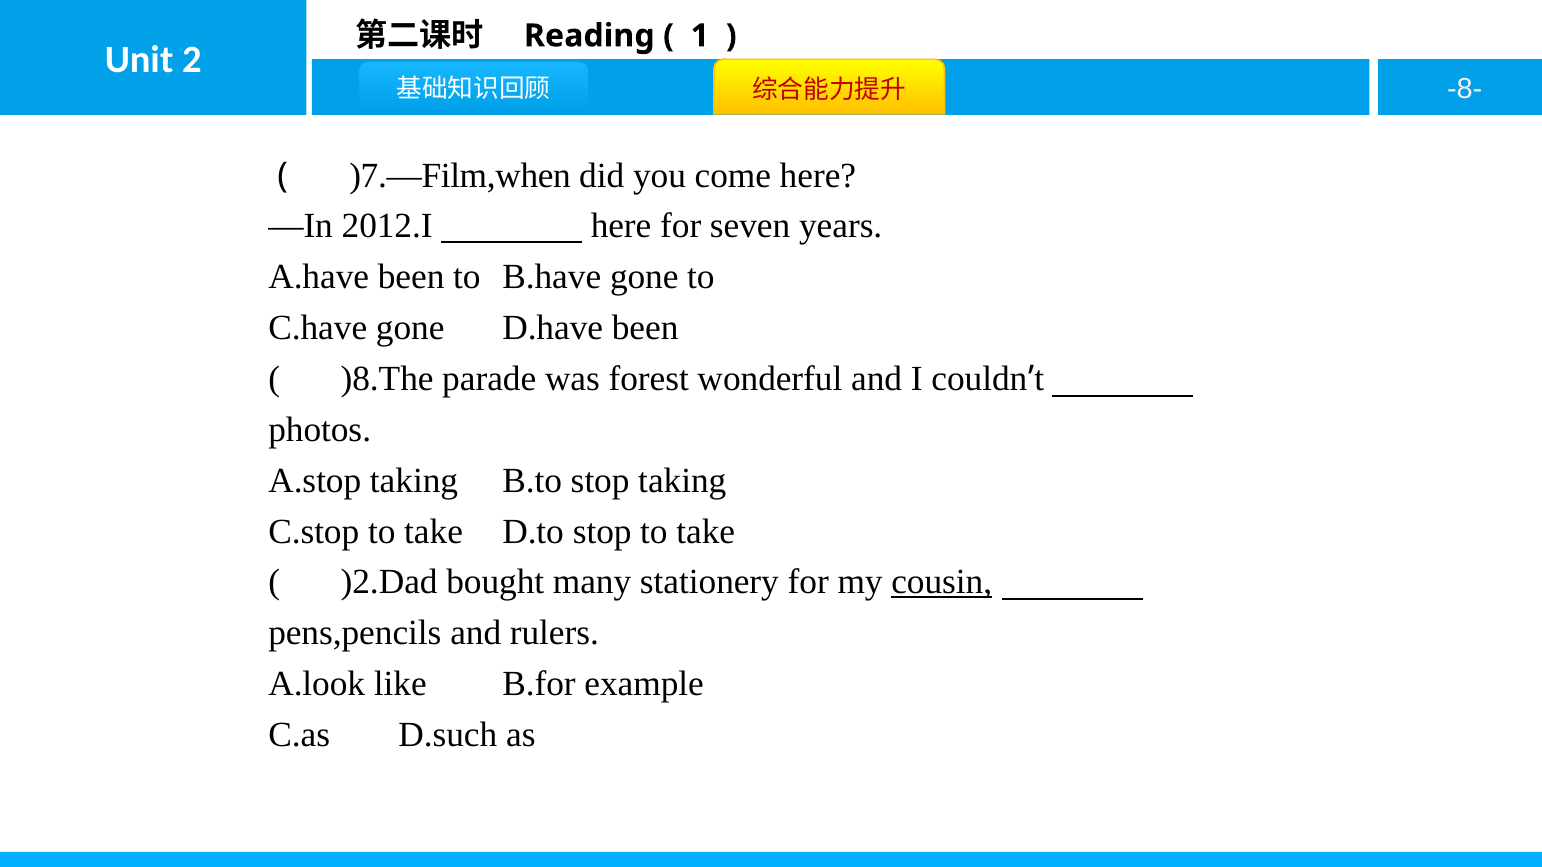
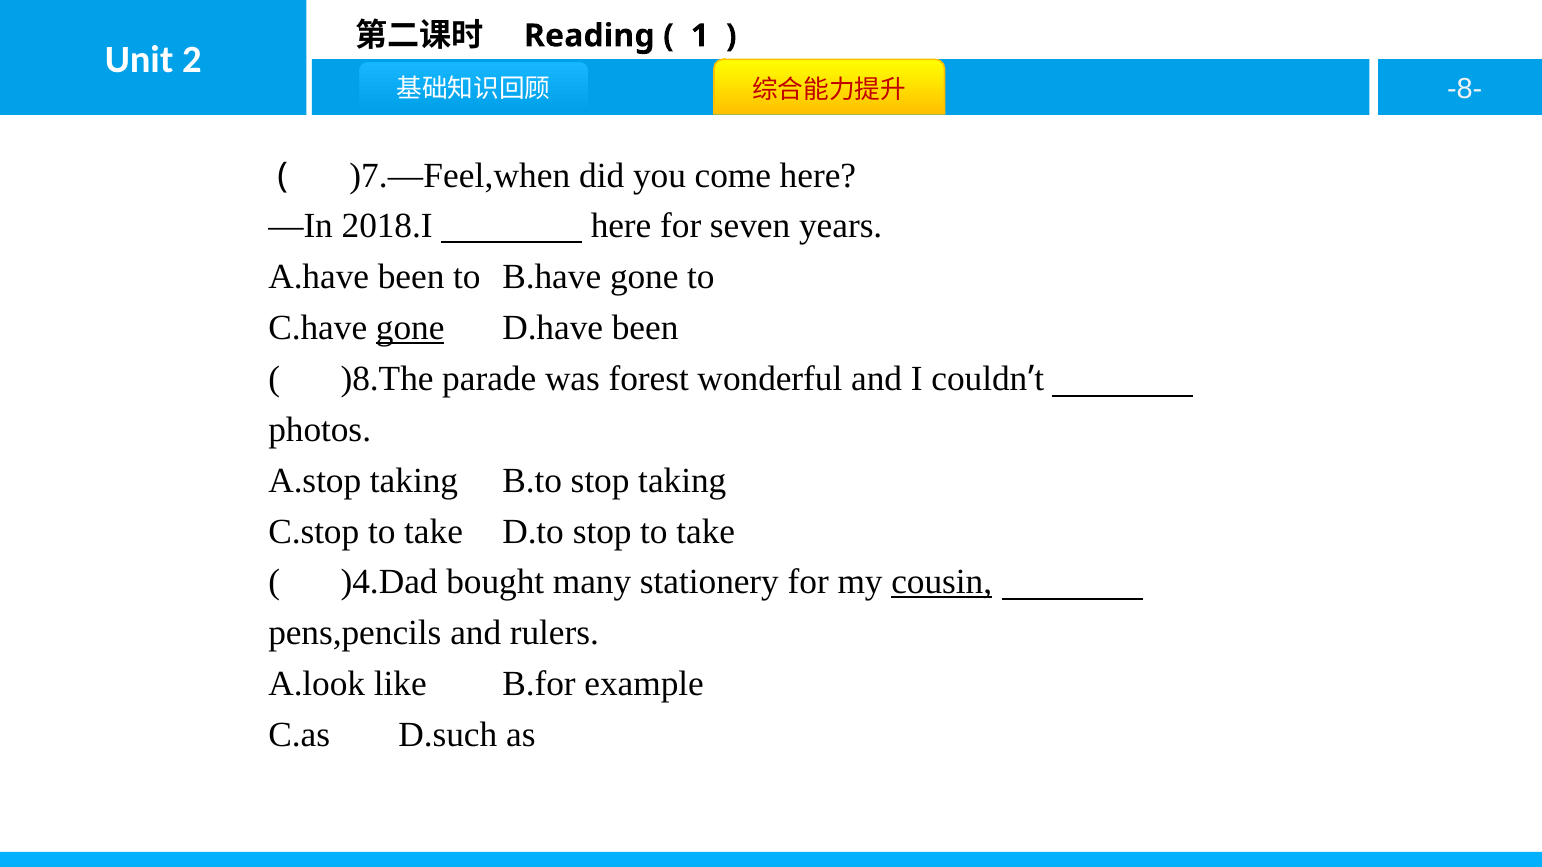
)7.—Film,when: )7.—Film,when -> )7.—Feel,when (460, 176)
2012.I: 2012.I -> 2018.I (387, 226)
gone underline: none -> present (410, 328)
)2.Dad: )2.Dad -> )4.Dad (389, 582)
